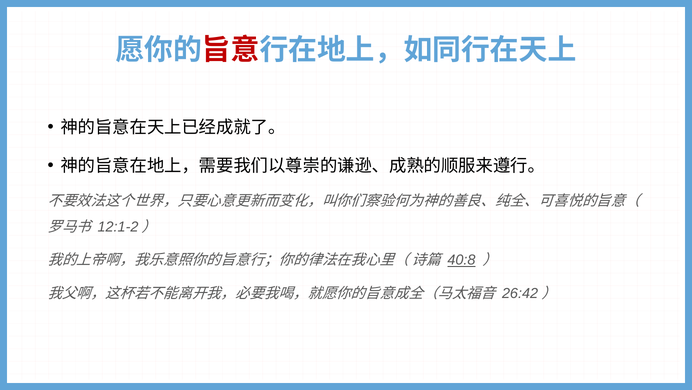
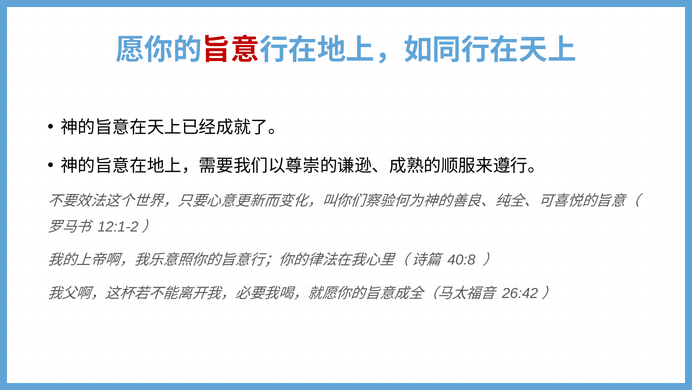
40:8 underline: present -> none (461, 260)
